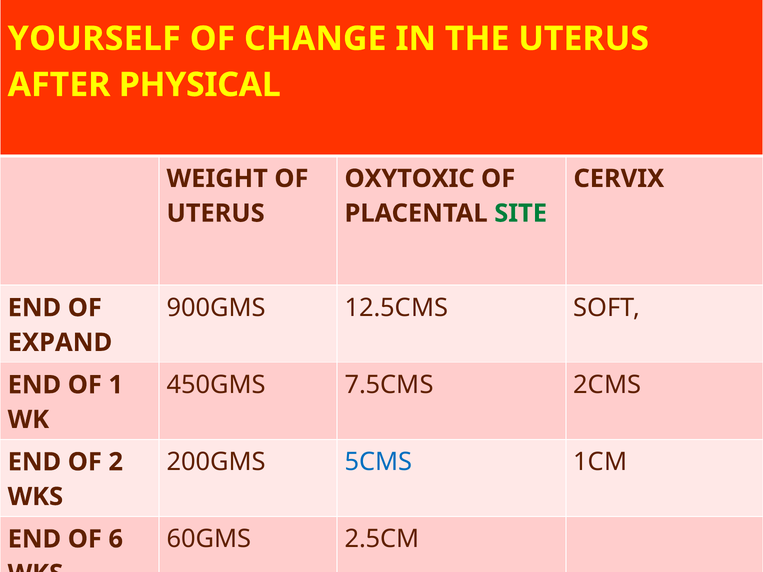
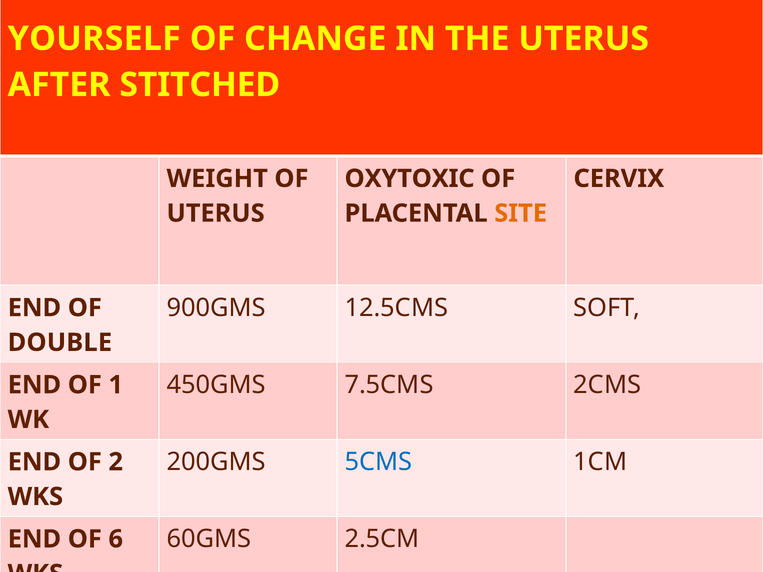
PHYSICAL: PHYSICAL -> STITCHED (200, 85)
SITE colour: green -> orange (521, 213)
EXPAND: EXPAND -> DOUBLE (60, 343)
